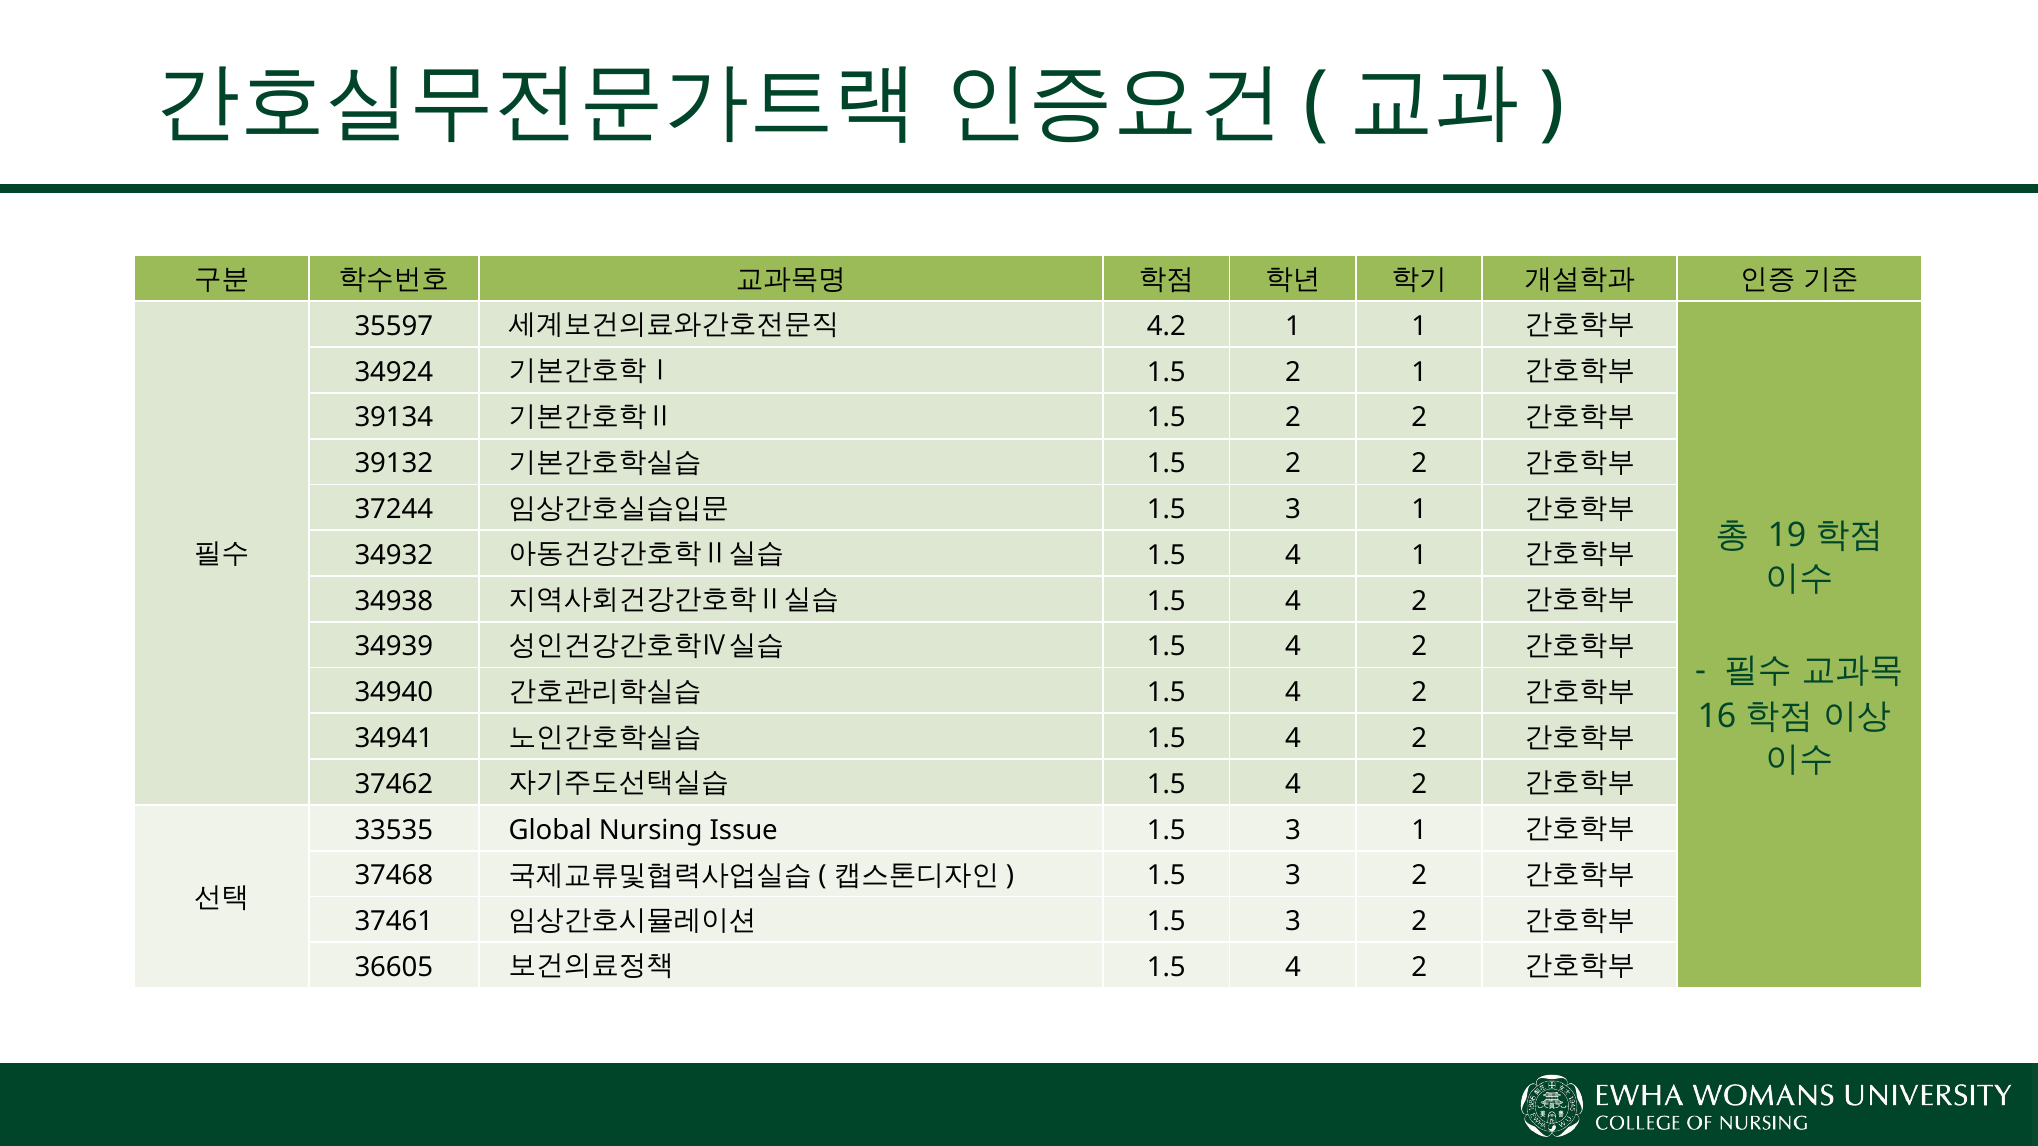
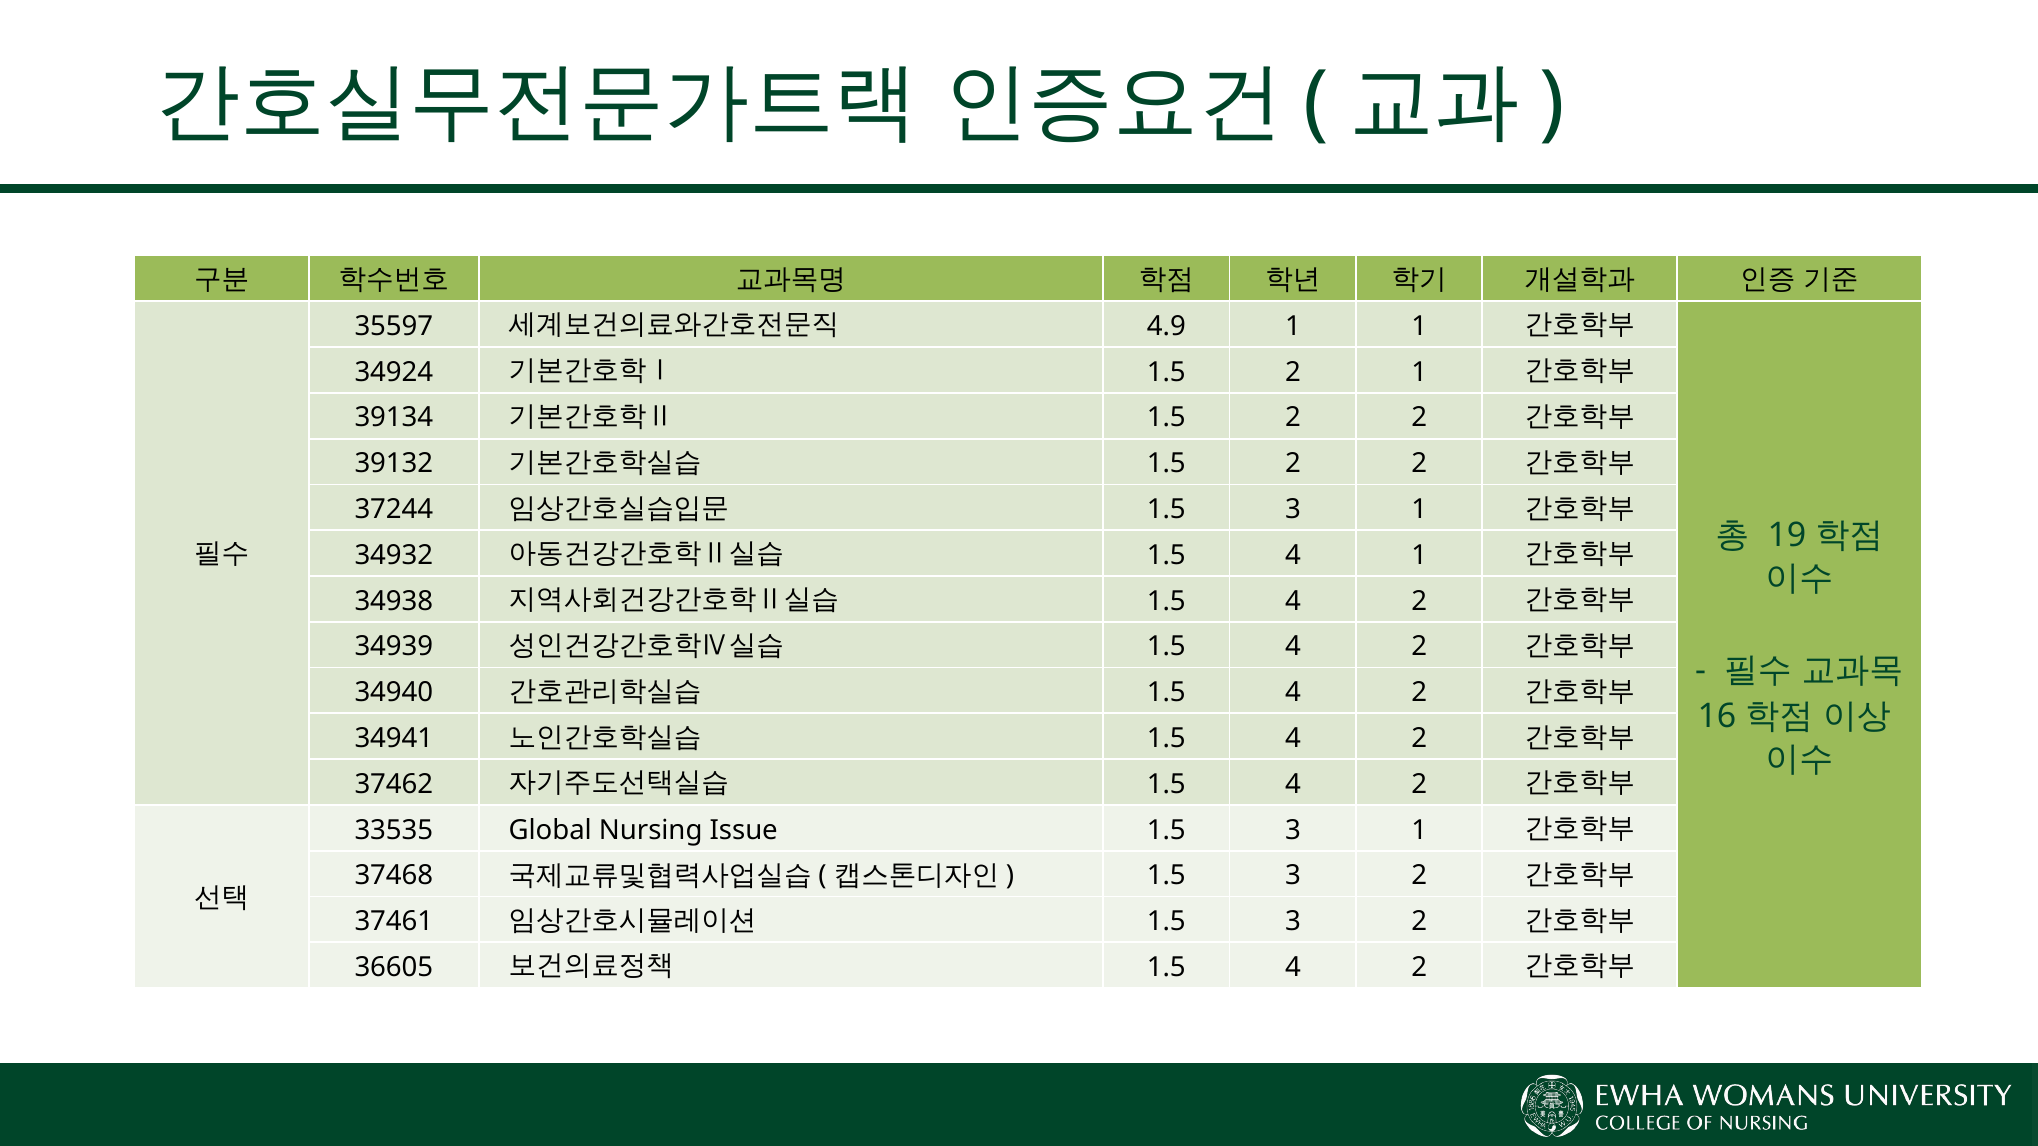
4.2: 4.2 -> 4.9 (1166, 326)
